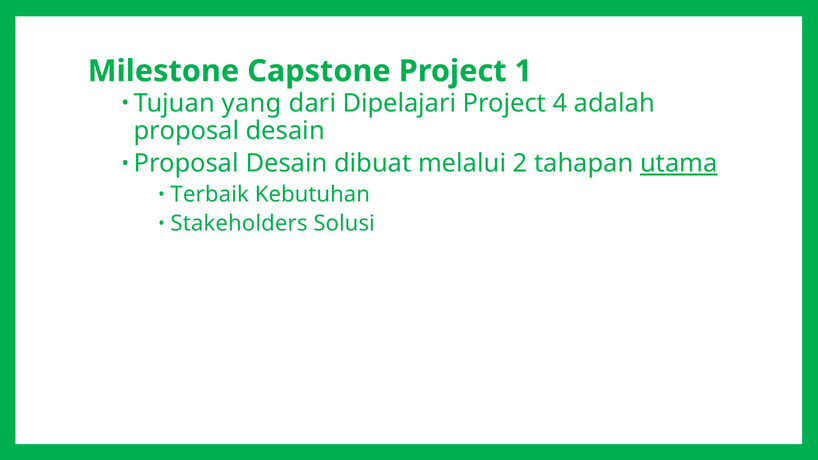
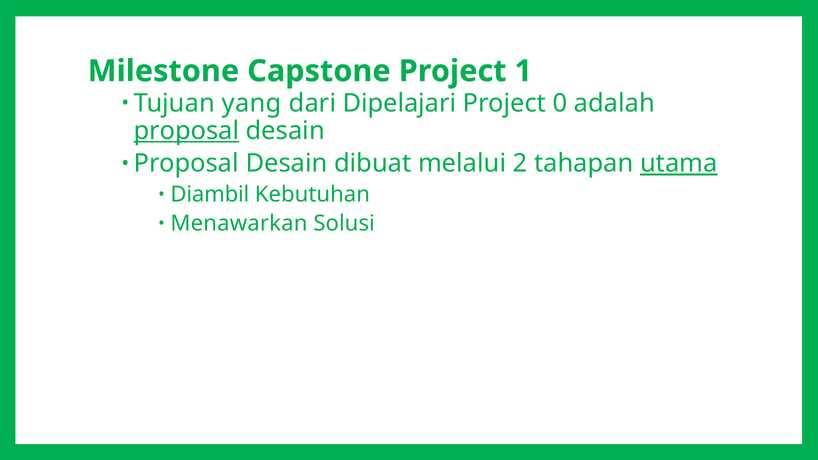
4: 4 -> 0 (560, 103)
proposal underline: none -> present (186, 131)
Terbaik: Terbaik -> Diambil (210, 194)
Stakeholders: Stakeholders -> Menawarkan (239, 224)
